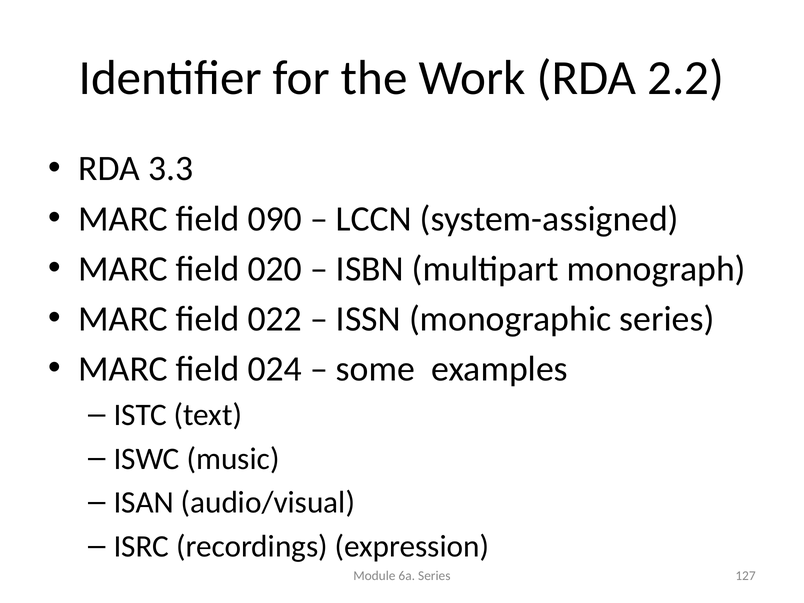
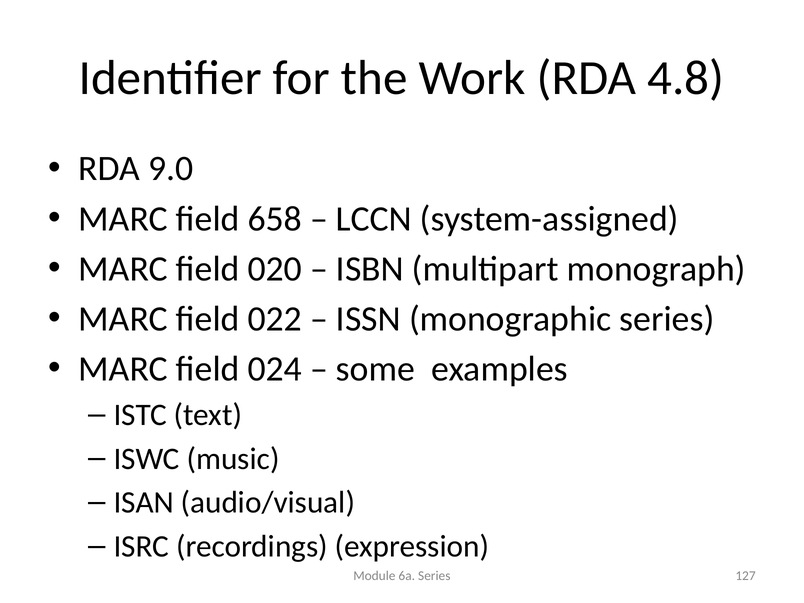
2.2: 2.2 -> 4.8 (686, 78)
3.3: 3.3 -> 9.0 (171, 169)
090: 090 -> 658 (275, 219)
